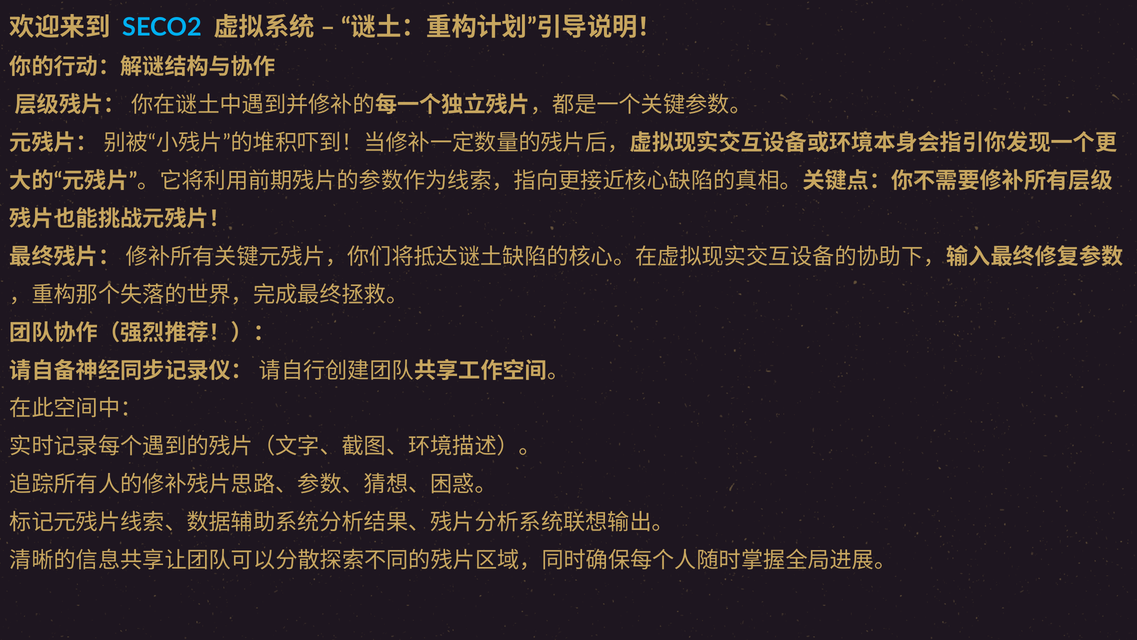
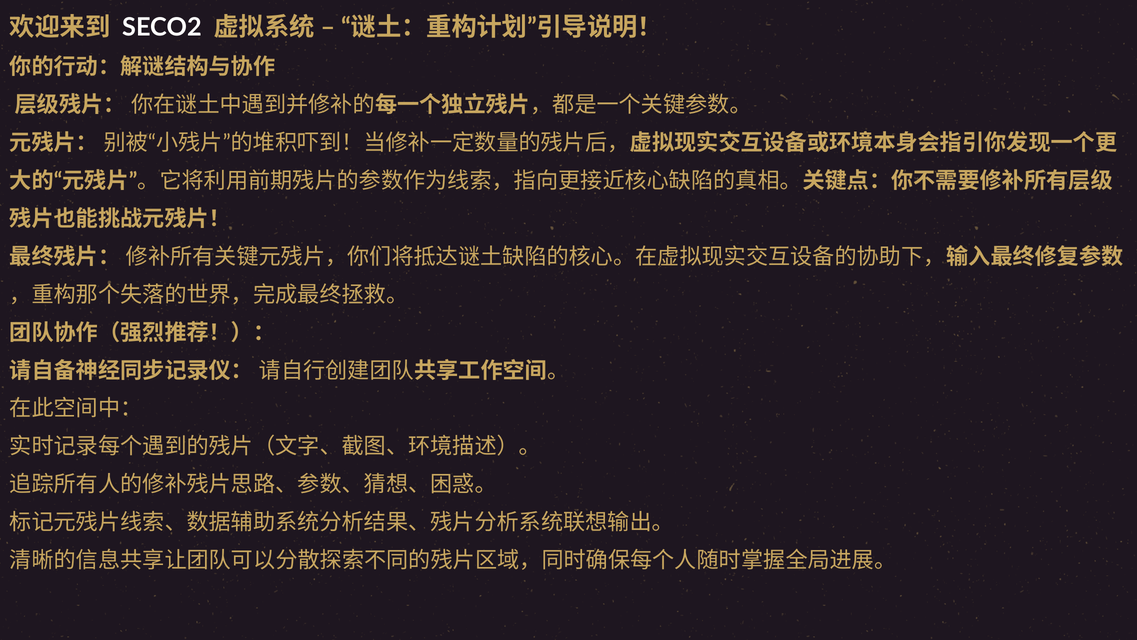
SECO2 colour: light blue -> white (162, 28)
